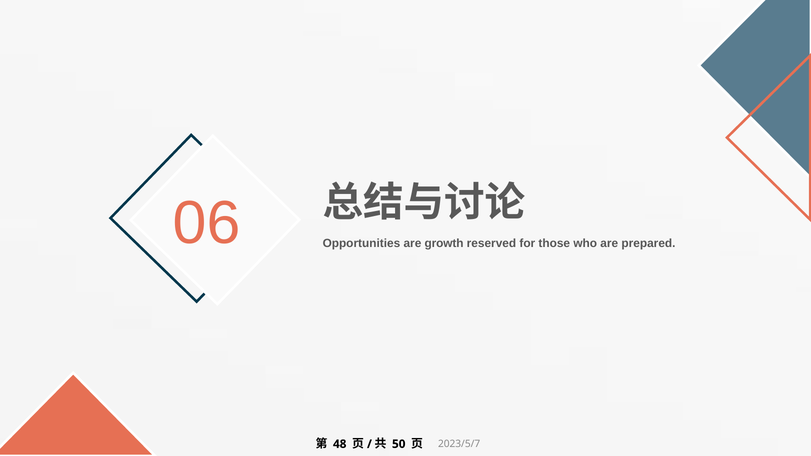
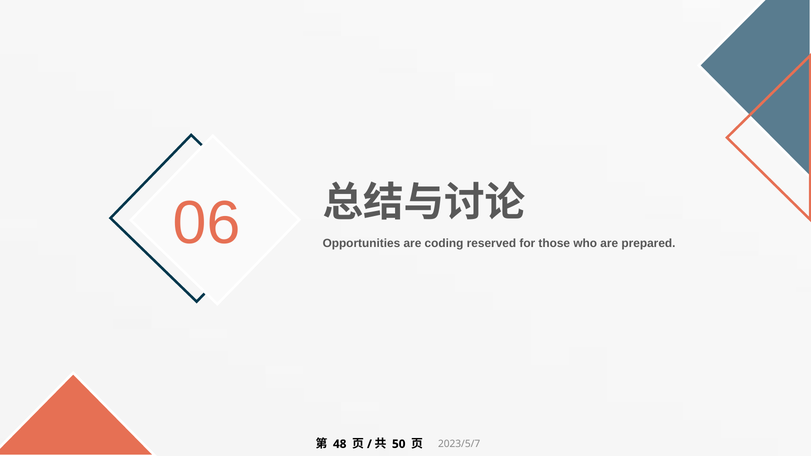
growth: growth -> coding (444, 243)
